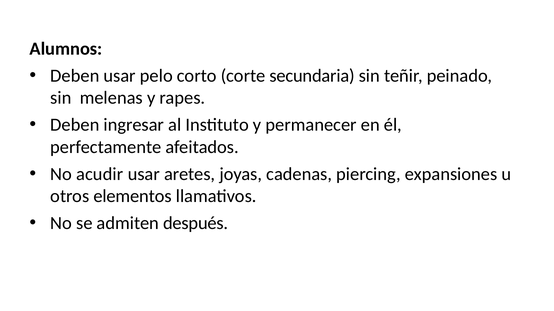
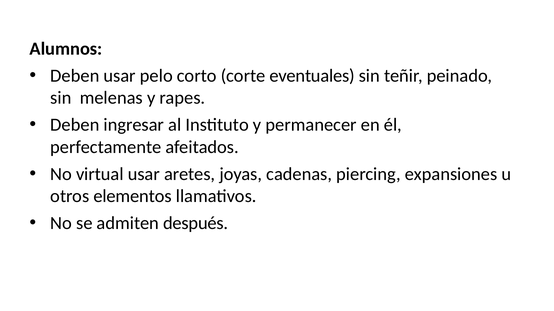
secundaria: secundaria -> eventuales (312, 76)
acudir: acudir -> virtual (100, 174)
